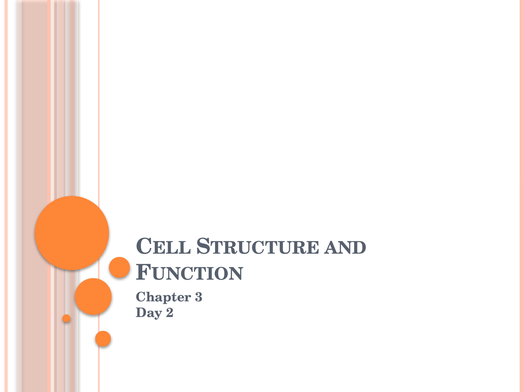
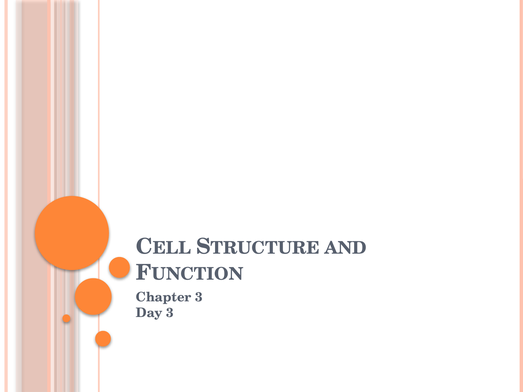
Day 2: 2 -> 3 (170, 313)
